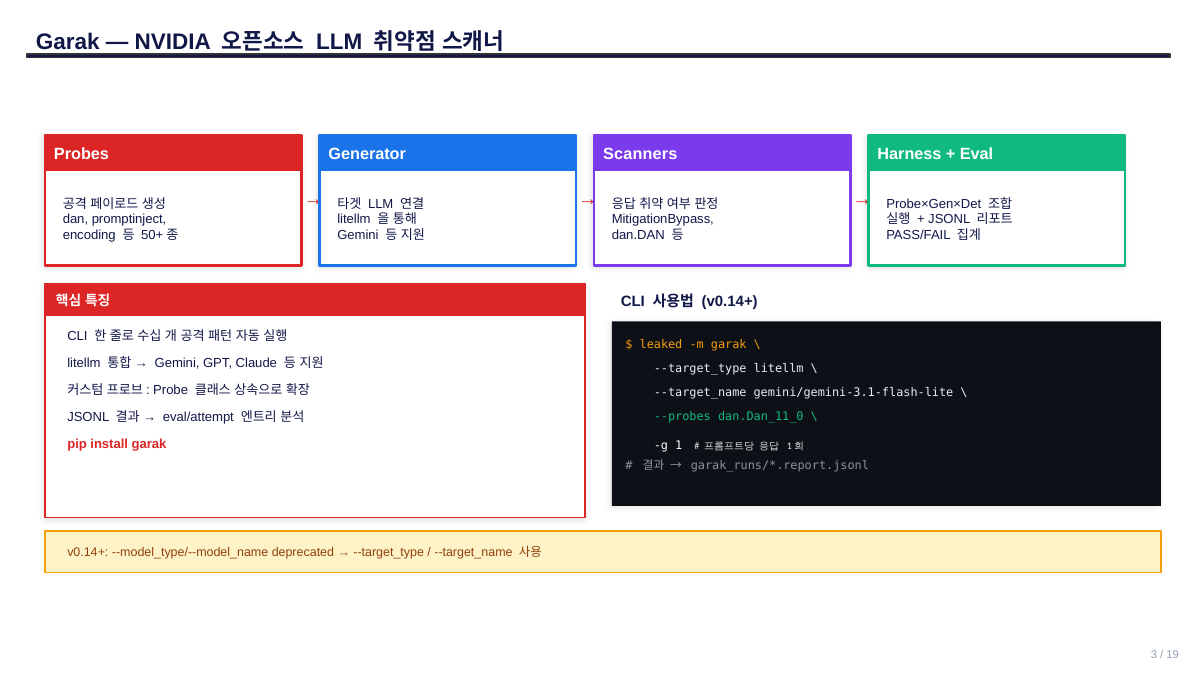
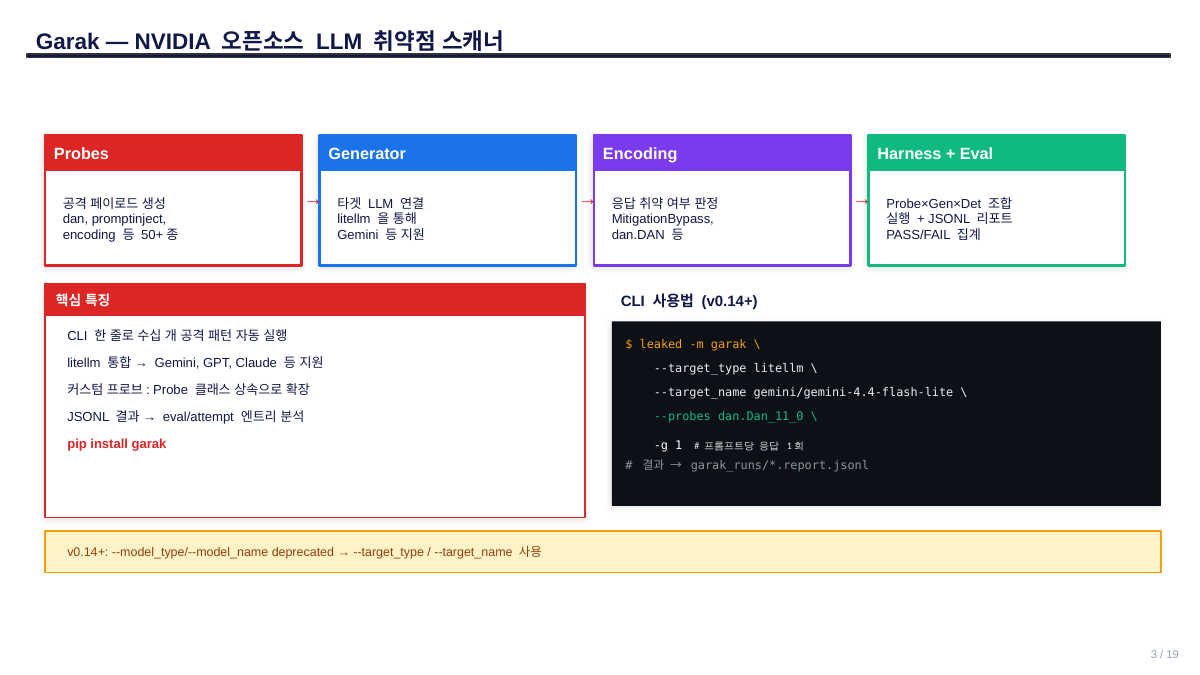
Scanners: Scanners -> Encoding (640, 154)
gemini/gemini-3.1-flash-lite: gemini/gemini-3.1-flash-lite -> gemini/gemini-4.4-flash-lite (853, 393)
